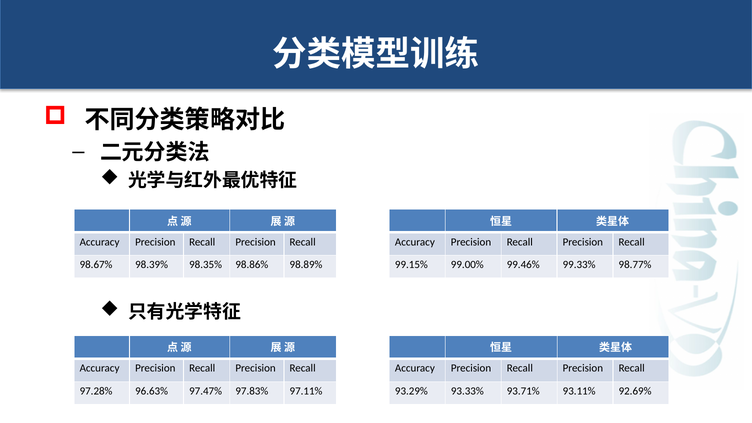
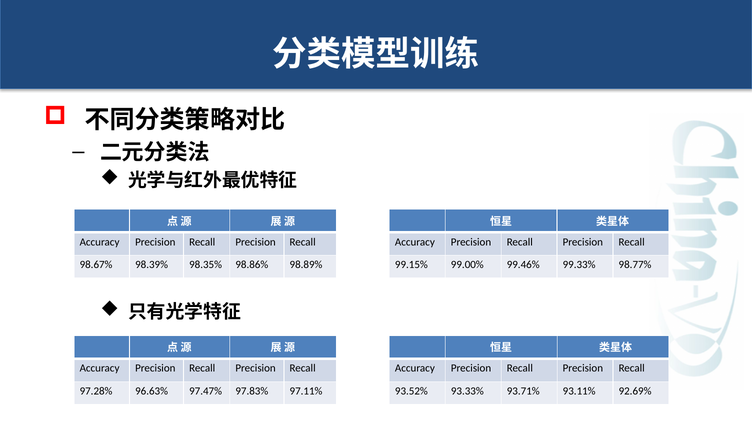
93.29%: 93.29% -> 93.52% (411, 391)
